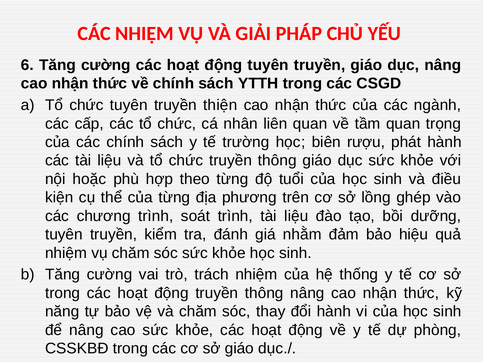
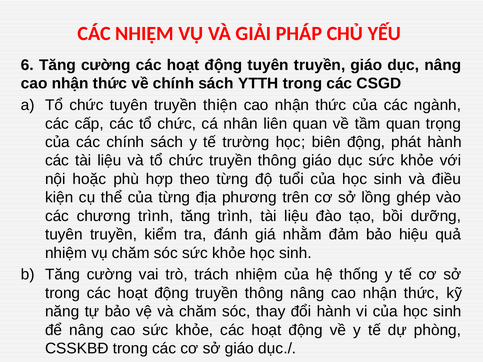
biên rượu: rượu -> động (366, 142)
trình soát: soát -> tăng (196, 216)
